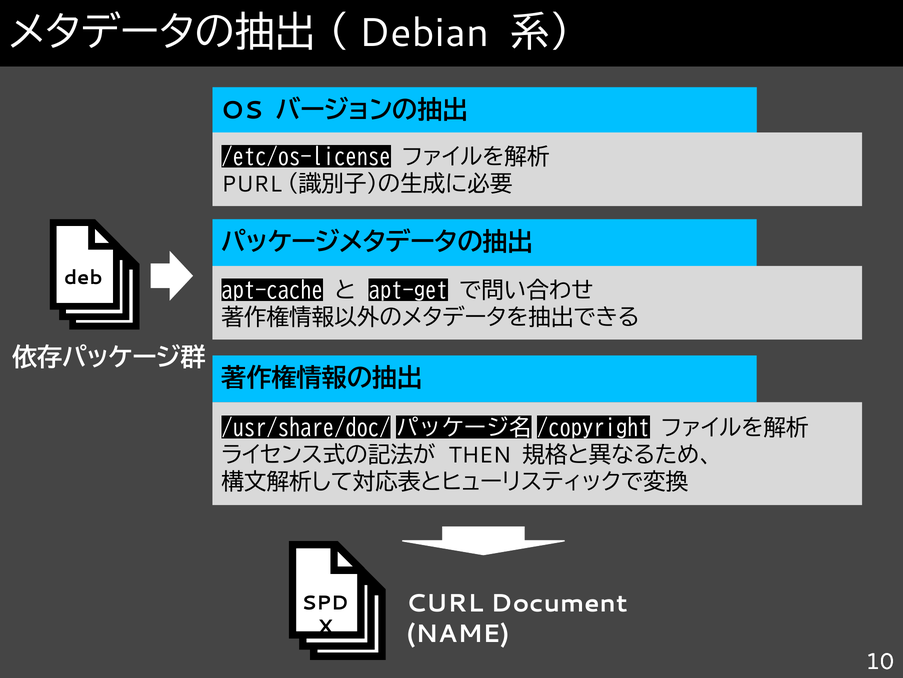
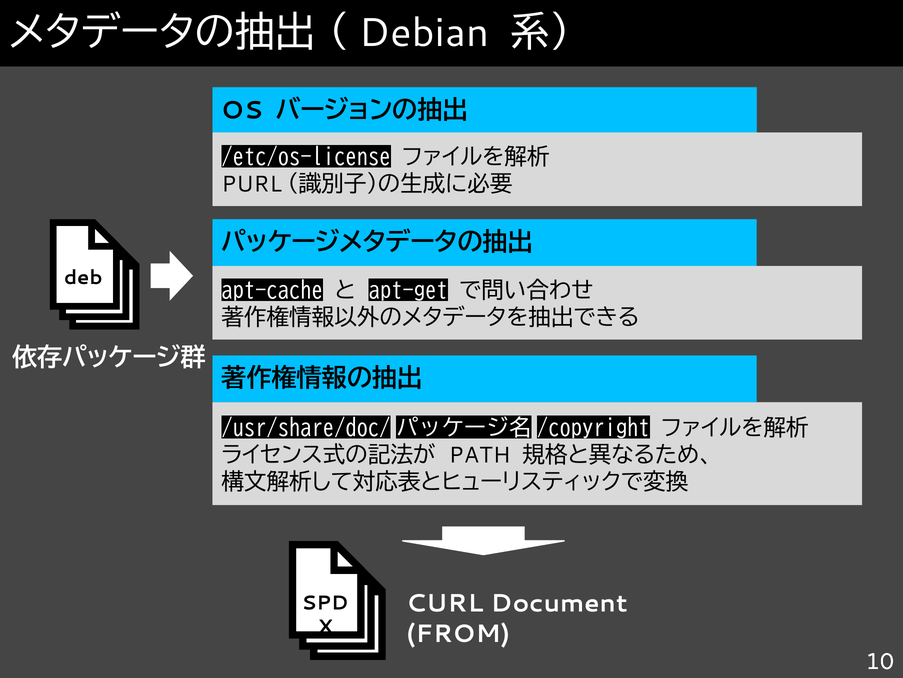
THEN: THEN -> PATH (480, 455)
NAME: NAME -> FROM (458, 633)
